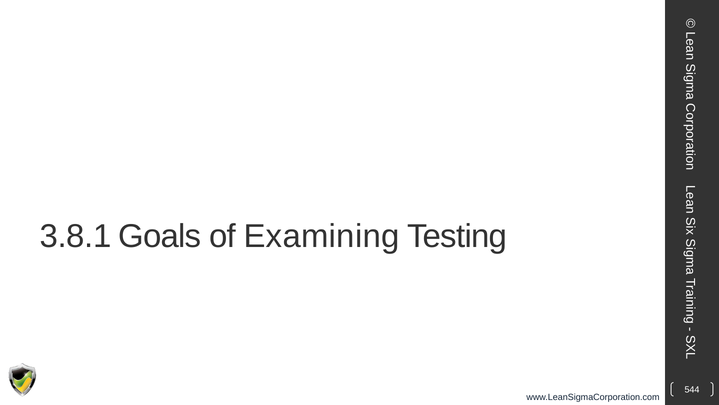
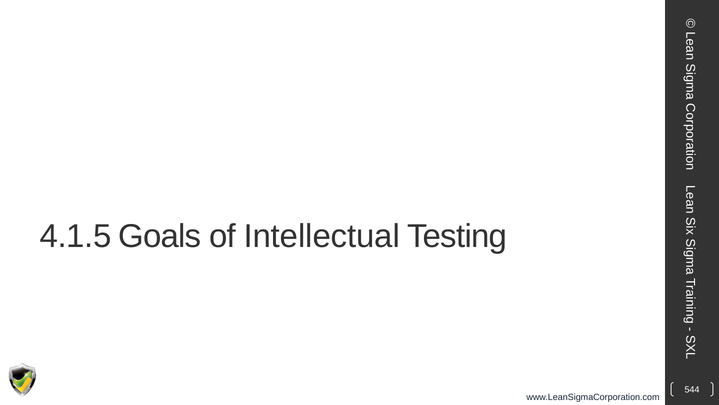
3.8.1: 3.8.1 -> 4.1.5 (76, 236)
Examining: Examining -> Intellectual (322, 236)
